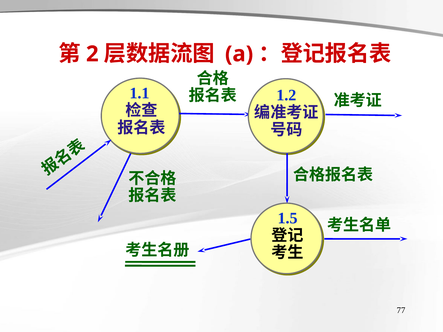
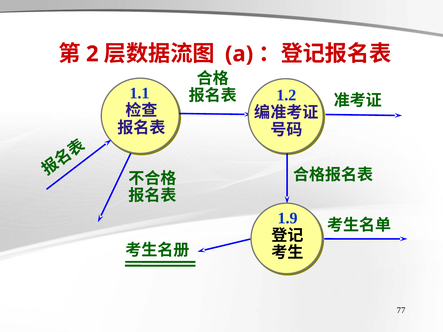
1.5: 1.5 -> 1.9 (288, 218)
